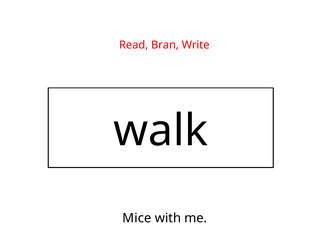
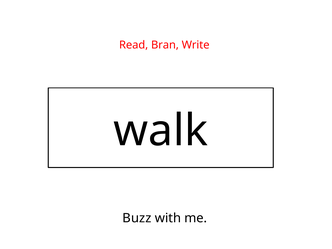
Mice: Mice -> Buzz (137, 218)
